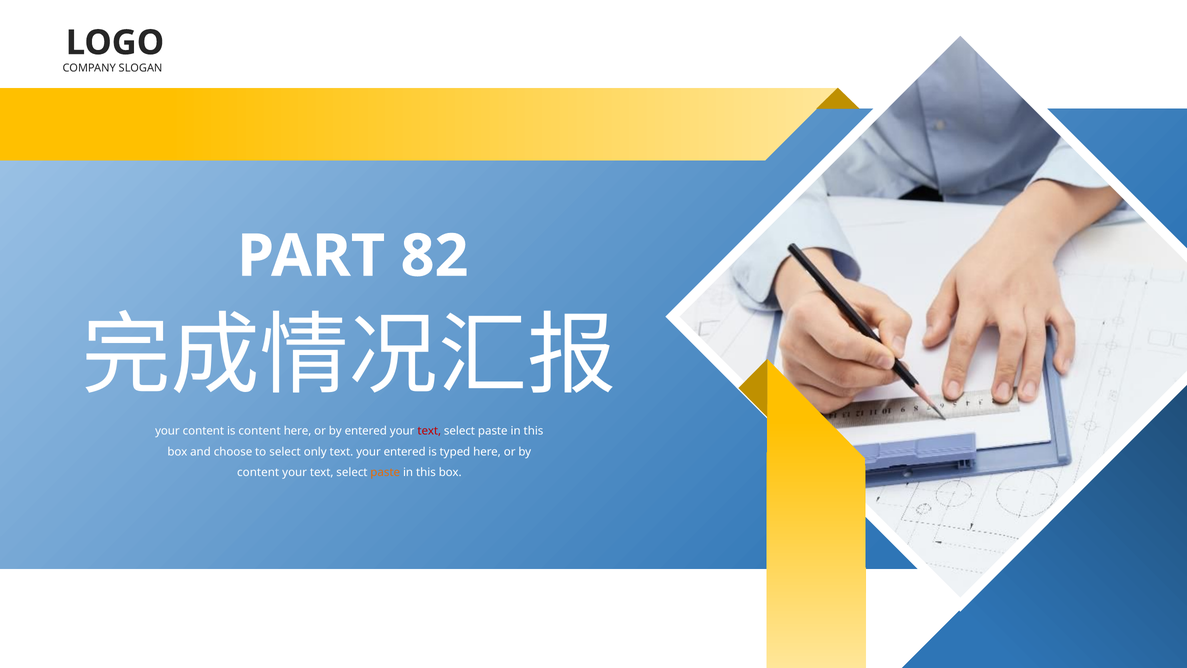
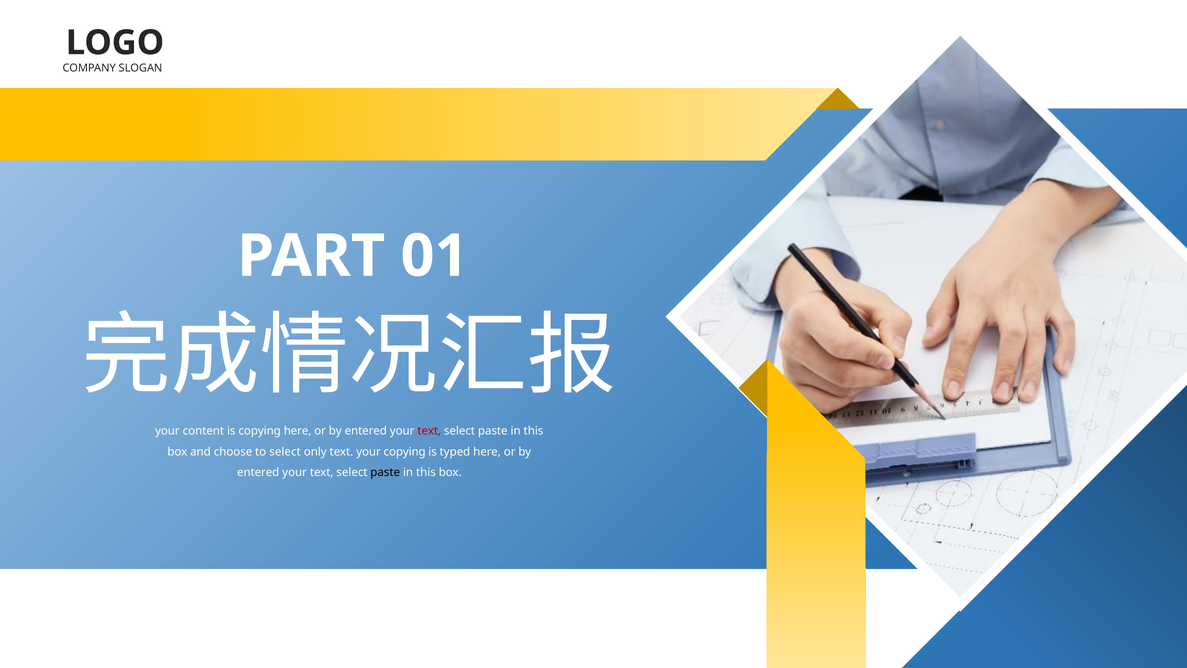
82: 82 -> 01 (435, 256)
is content: content -> copying (260, 431)
your entered: entered -> copying (405, 452)
content: content -> entered (258, 472)
paste colour: orange -> black (385, 472)
